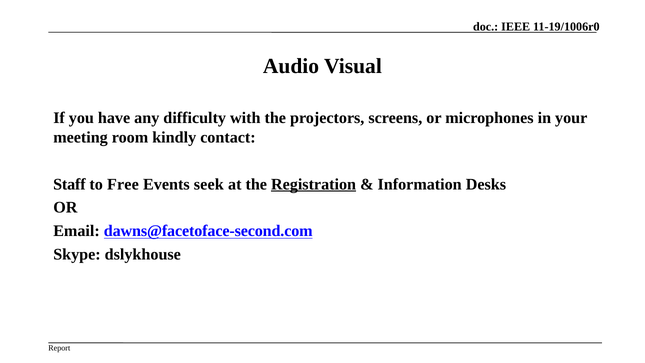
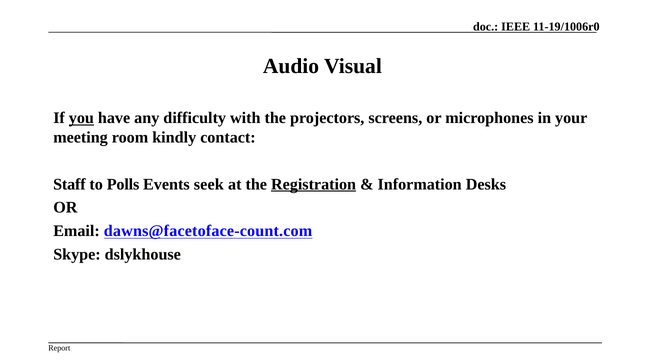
you underline: none -> present (81, 118)
Free: Free -> Polls (123, 184)
dawns@facetoface-second.com: dawns@facetoface-second.com -> dawns@facetoface-count.com (208, 231)
